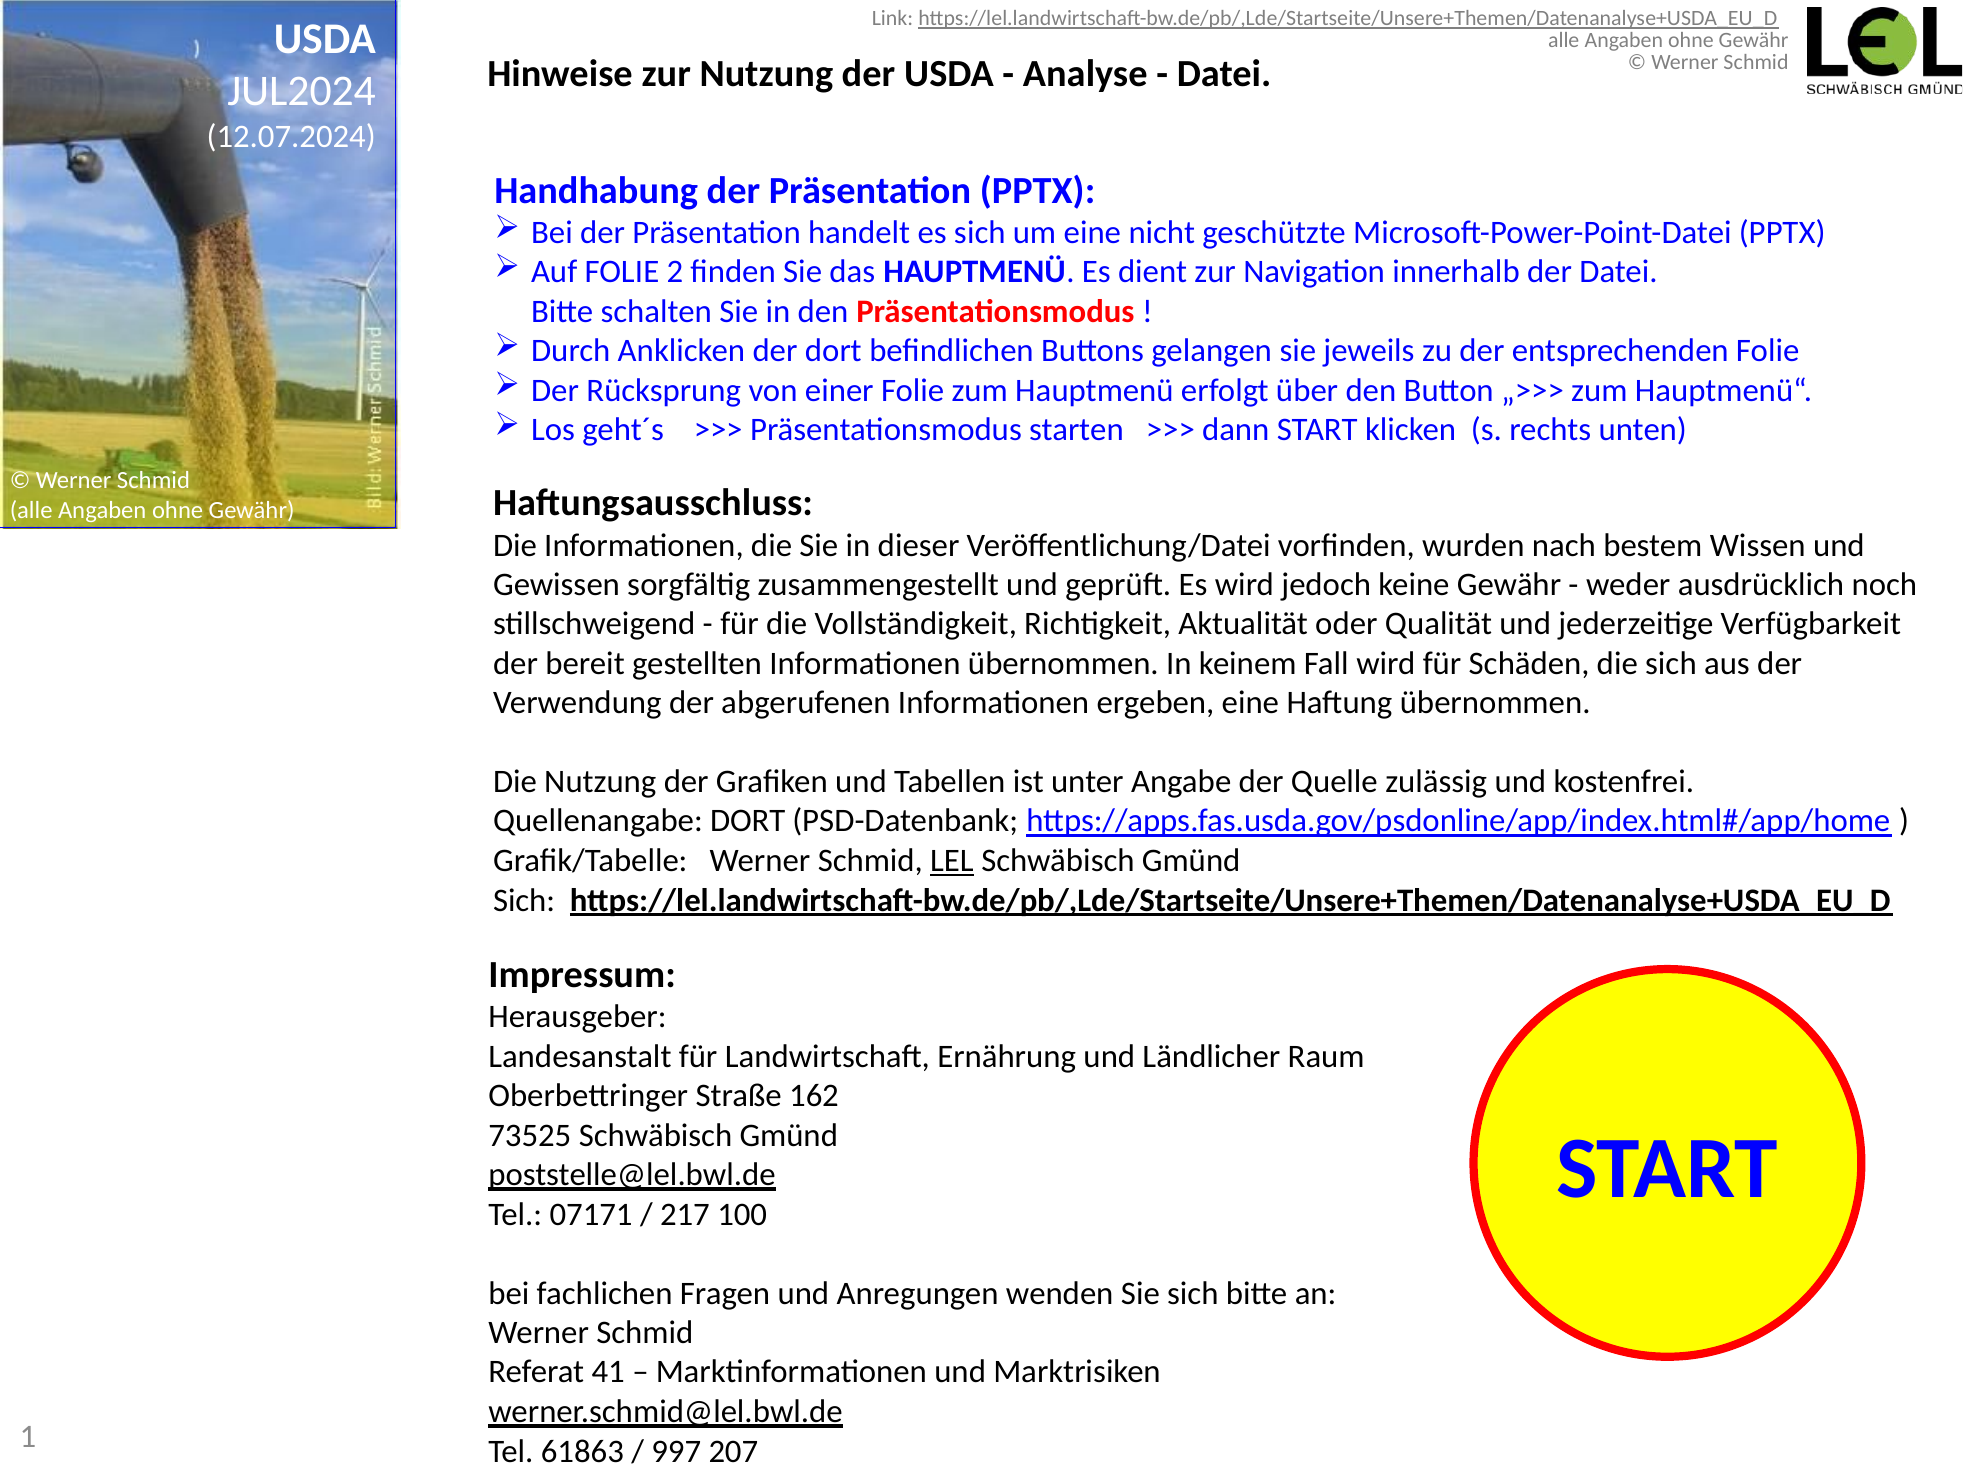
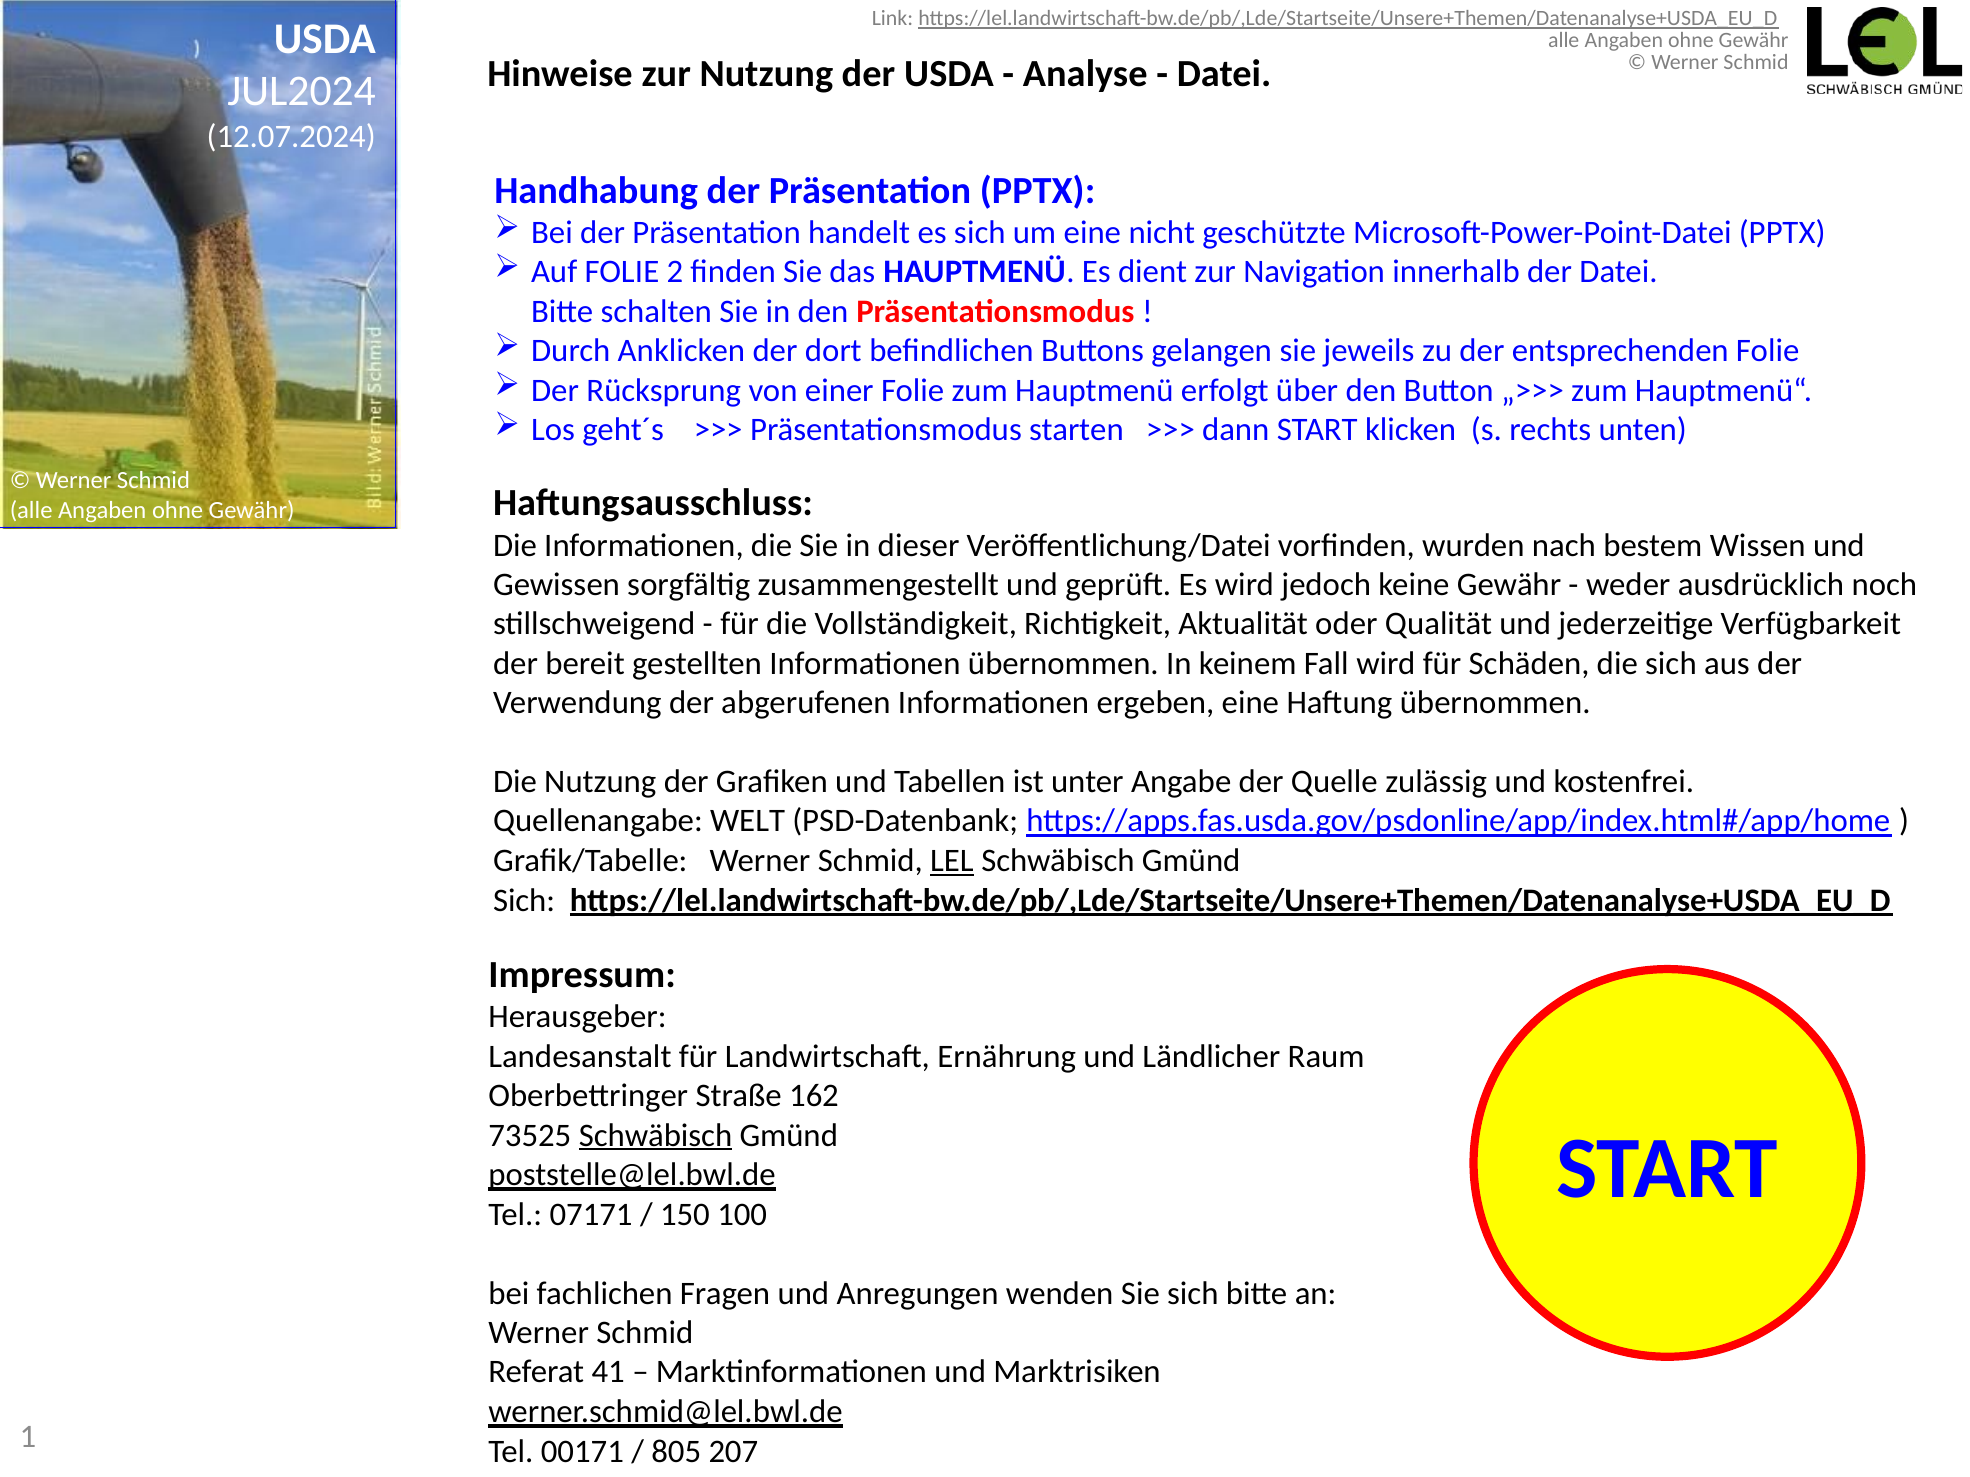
Quellenangabe DORT: DORT -> WELT (748, 821)
Schwäbisch underline: none -> present (656, 1136)
217: 217 -> 150 (685, 1215)
61863: 61863 -> 00171 (582, 1452)
997: 997 -> 805 (676, 1452)
